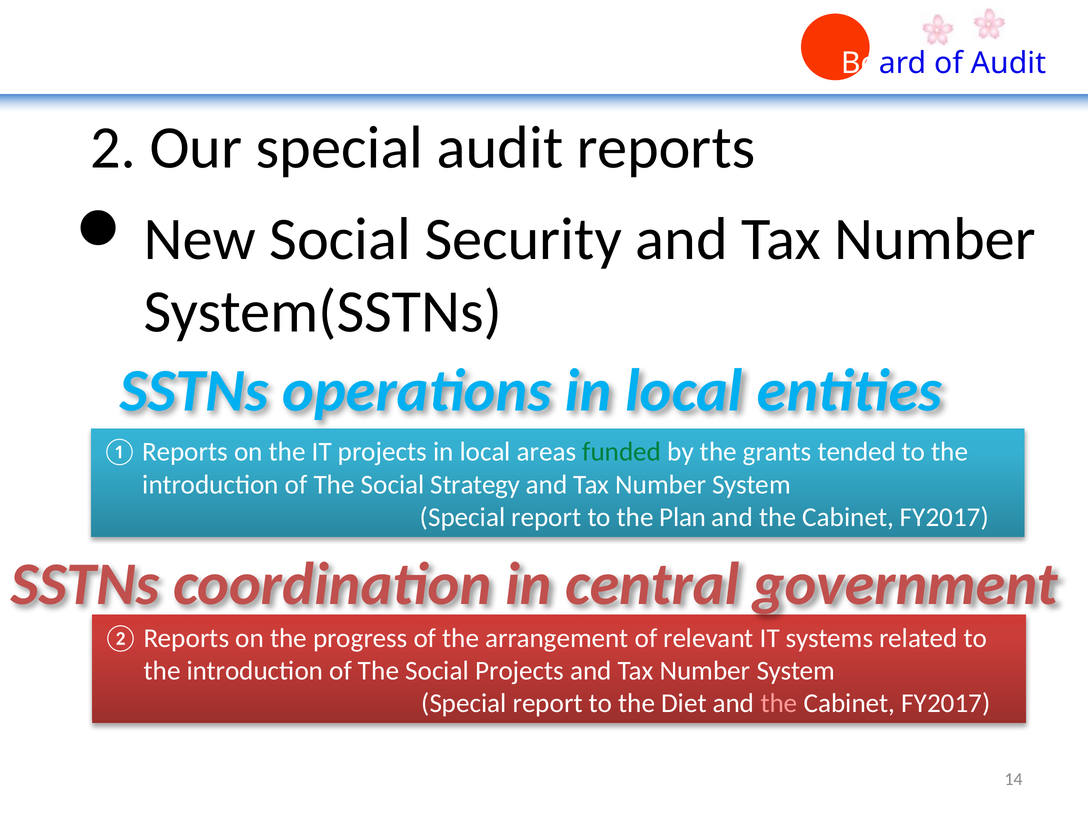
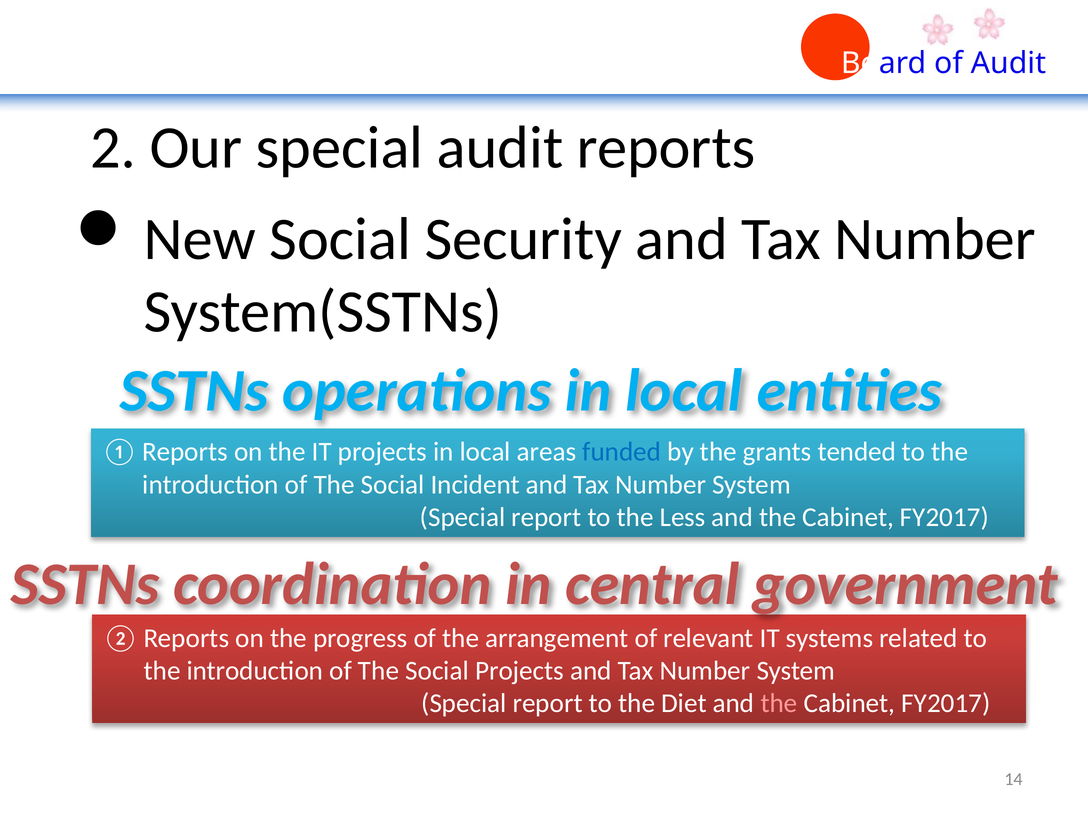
funded colour: green -> blue (622, 452)
Strategy: Strategy -> Incident (475, 485)
Plan: Plan -> Less (683, 517)
